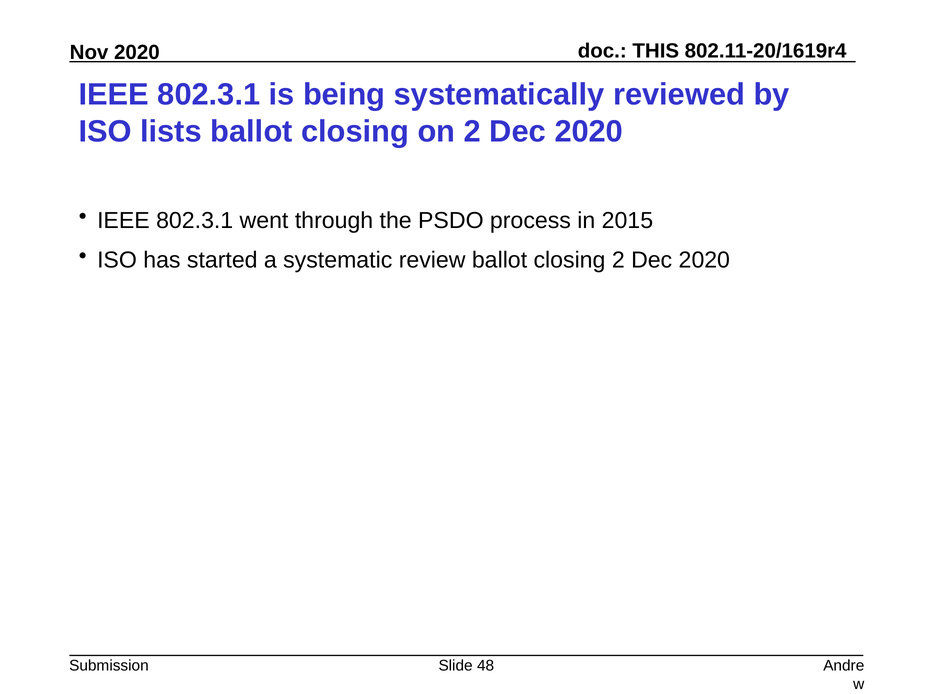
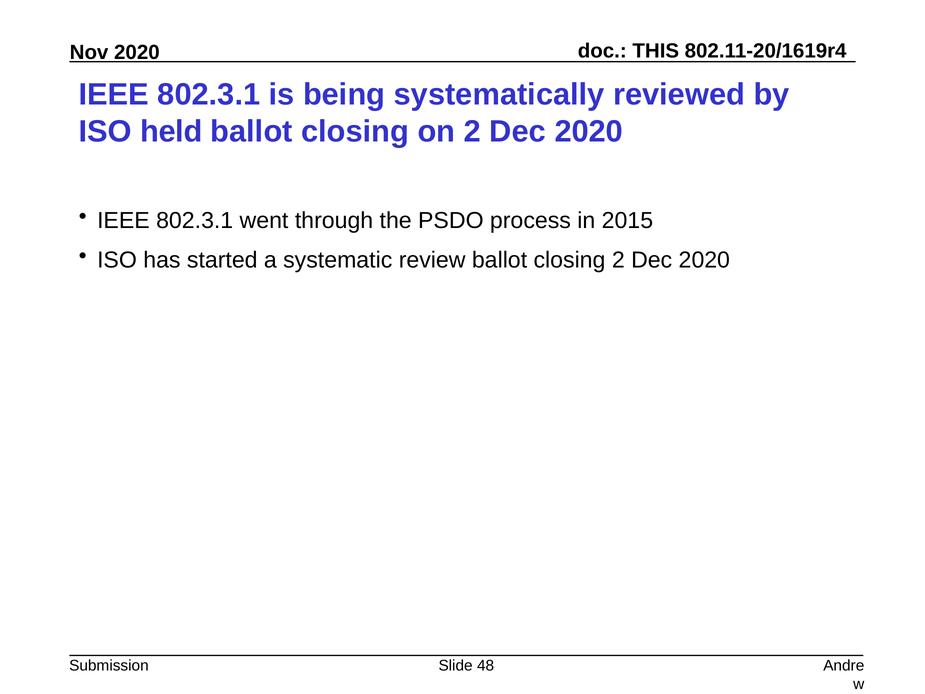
lists: lists -> held (171, 132)
